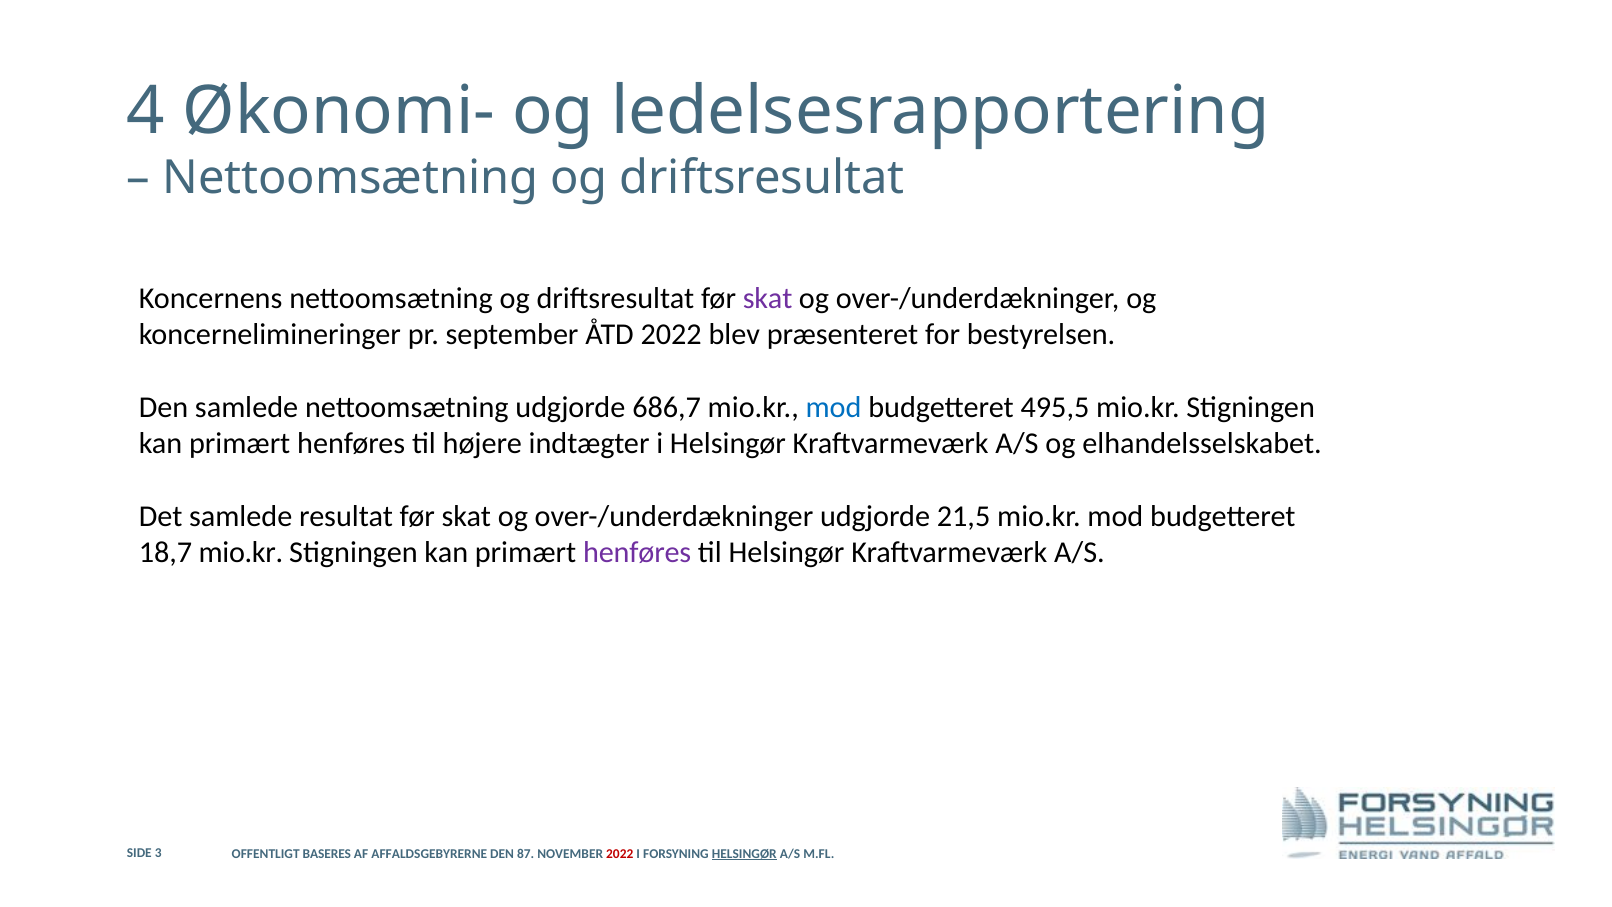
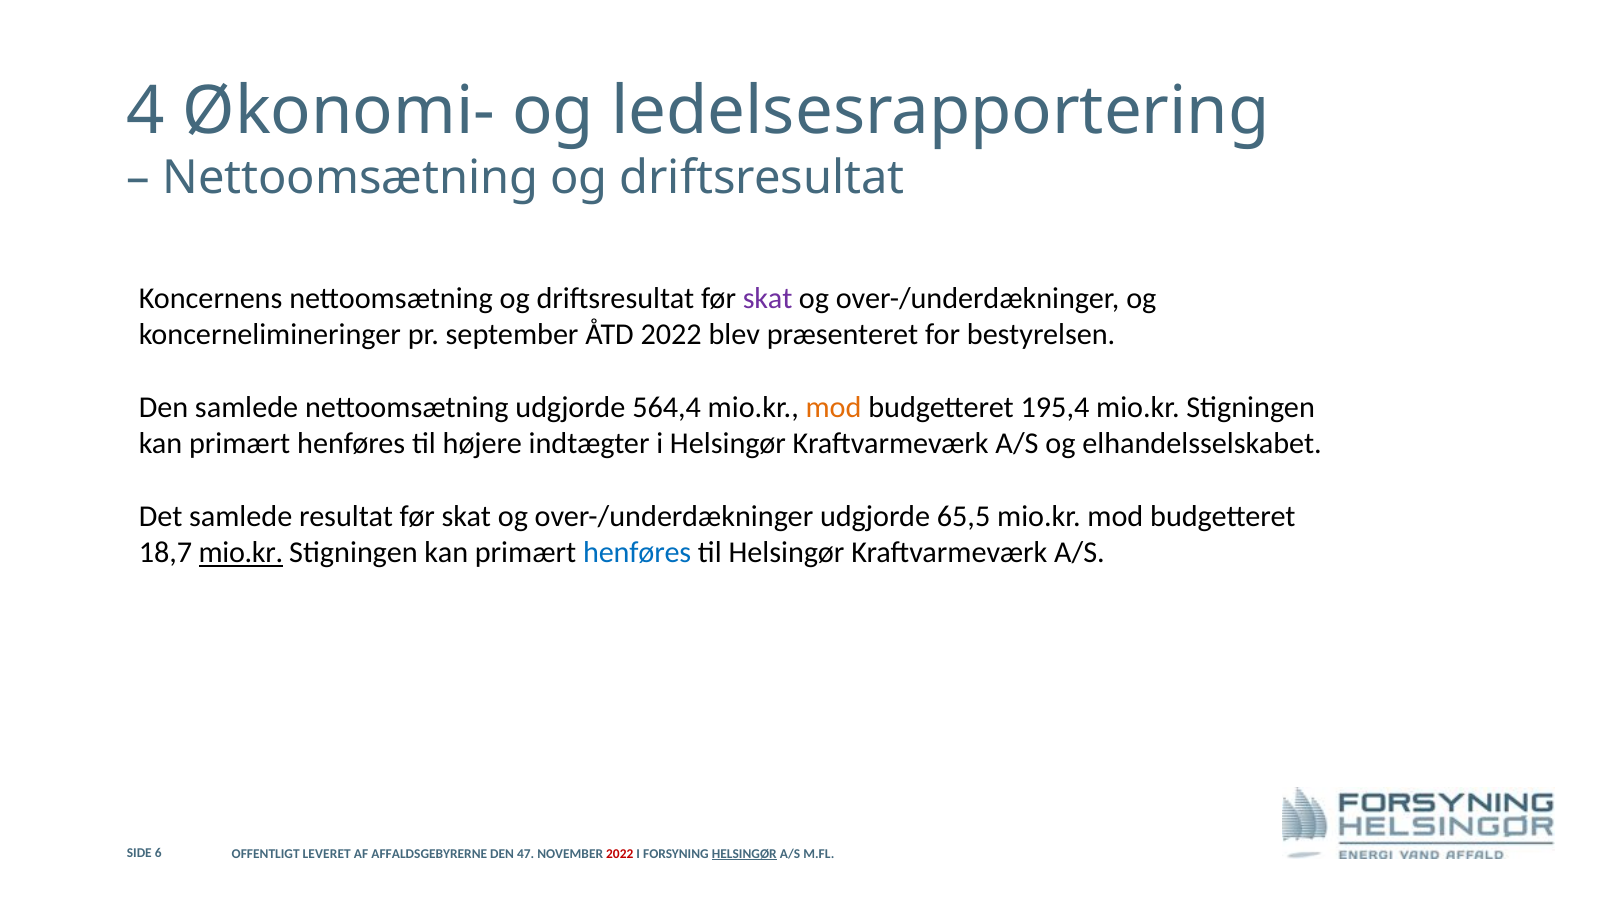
686,7: 686,7 -> 564,4 (667, 407)
mod colour: blue -> orange (834, 407)
495,5: 495,5 -> 195,4 (1055, 407)
21,5: 21,5 -> 65,5 (964, 516)
mio.kr underline: none -> present (241, 553)
henføres colour: purple -> blue (637, 553)
3: 3 -> 6 (158, 853)
BASERES: BASERES -> LEVERET (327, 854)
87: 87 -> 47 (526, 854)
